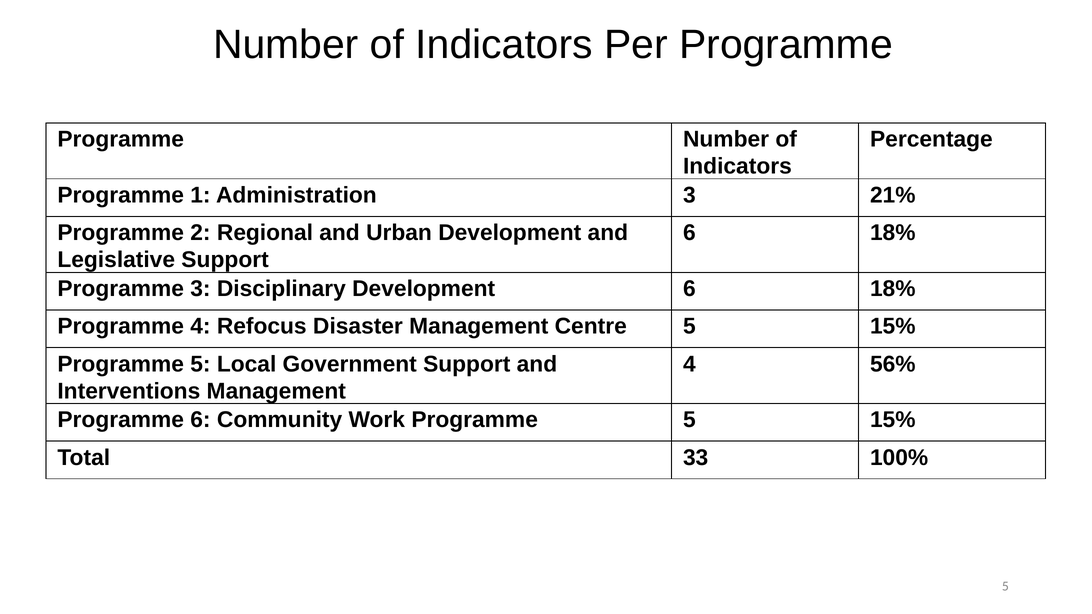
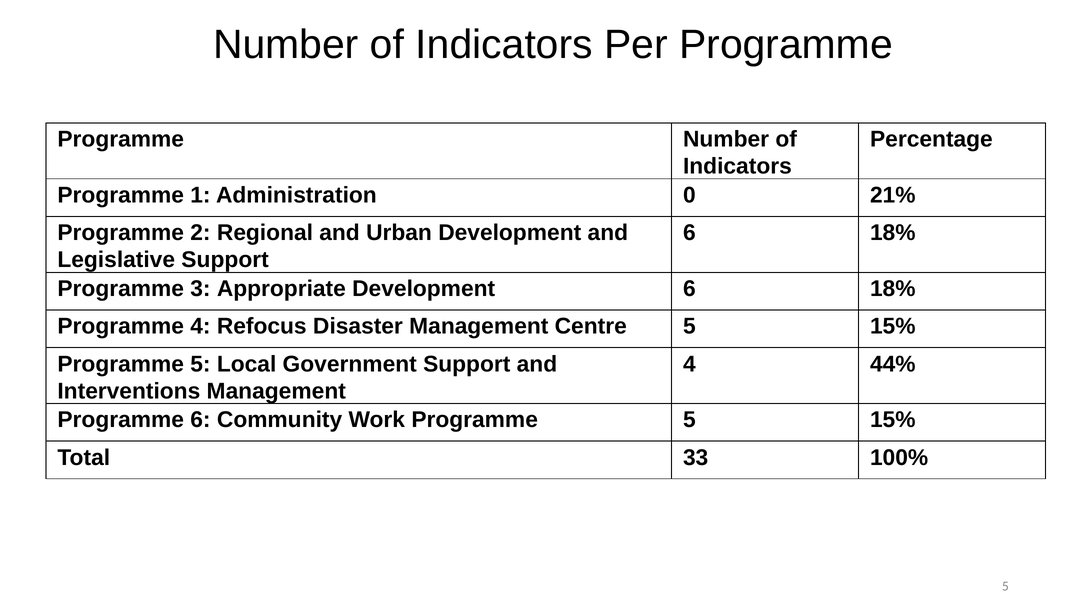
Administration 3: 3 -> 0 (689, 195)
Disciplinary: Disciplinary -> Appropriate (281, 289)
56%: 56% -> 44% (893, 364)
